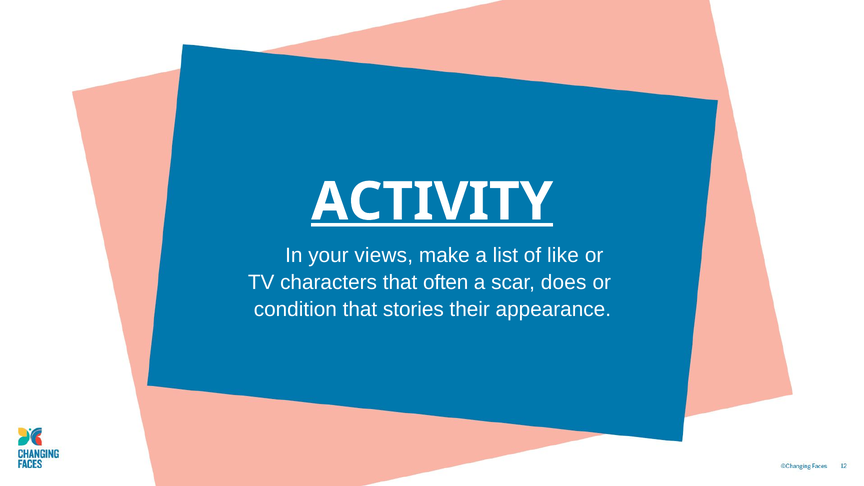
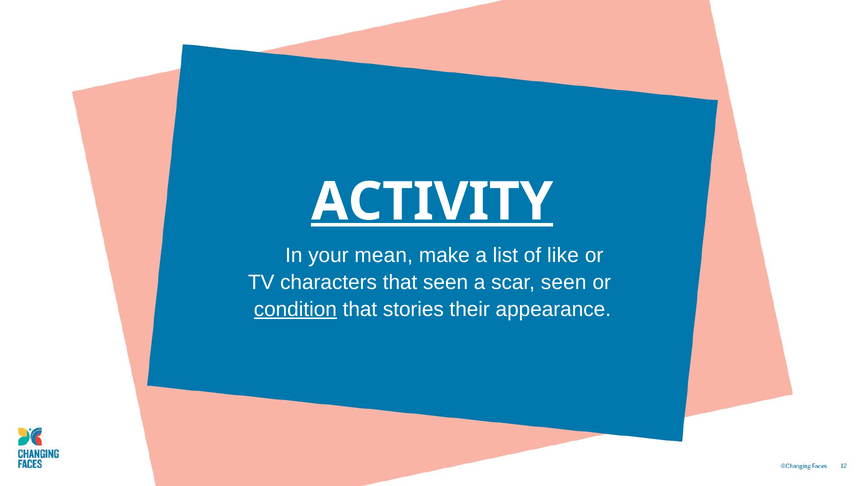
views: views -> mean (384, 256)
that often: often -> seen (446, 282)
scar does: does -> seen (564, 282)
condition underline: none -> present (295, 309)
